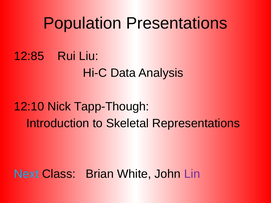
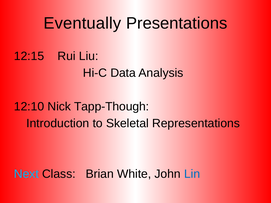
Population: Population -> Eventually (82, 23)
12:85: 12:85 -> 12:15 (29, 56)
Lin colour: purple -> blue (192, 174)
